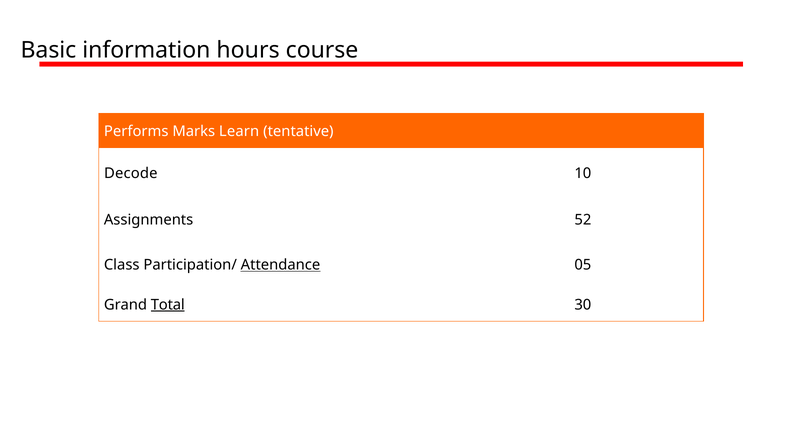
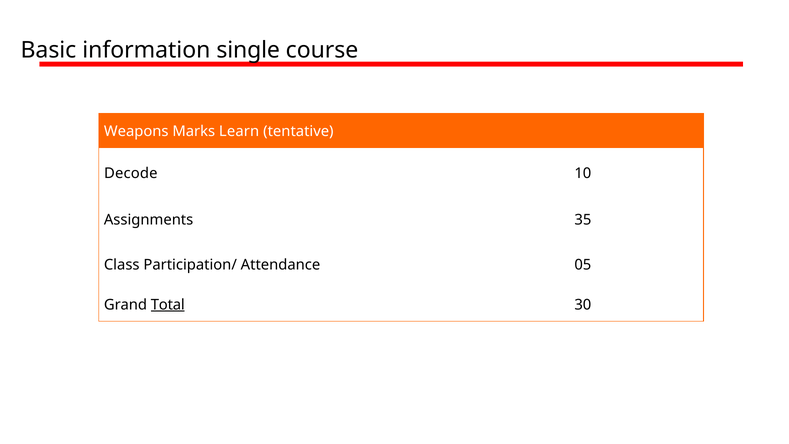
hours: hours -> single (248, 50)
Performs: Performs -> Weapons (136, 132)
52: 52 -> 35 (583, 220)
Attendance underline: present -> none (281, 265)
